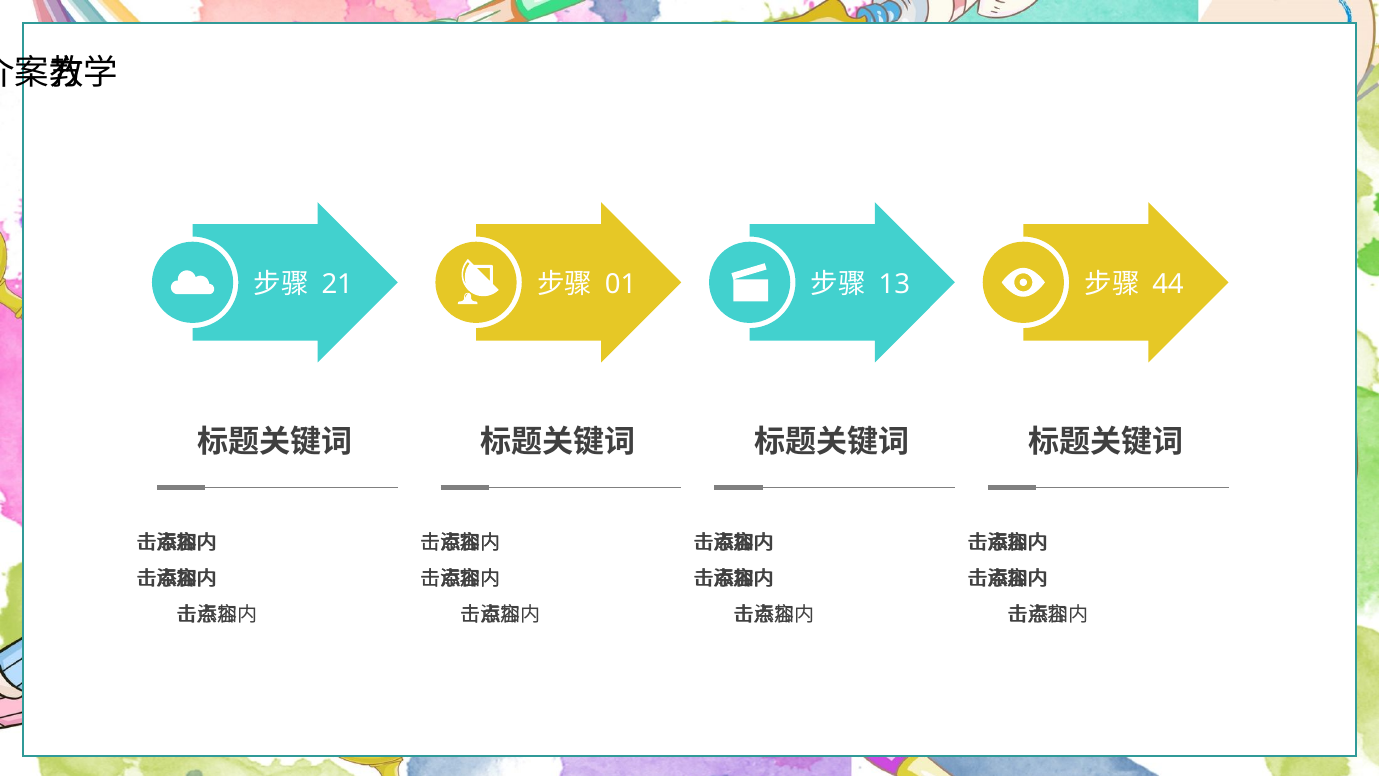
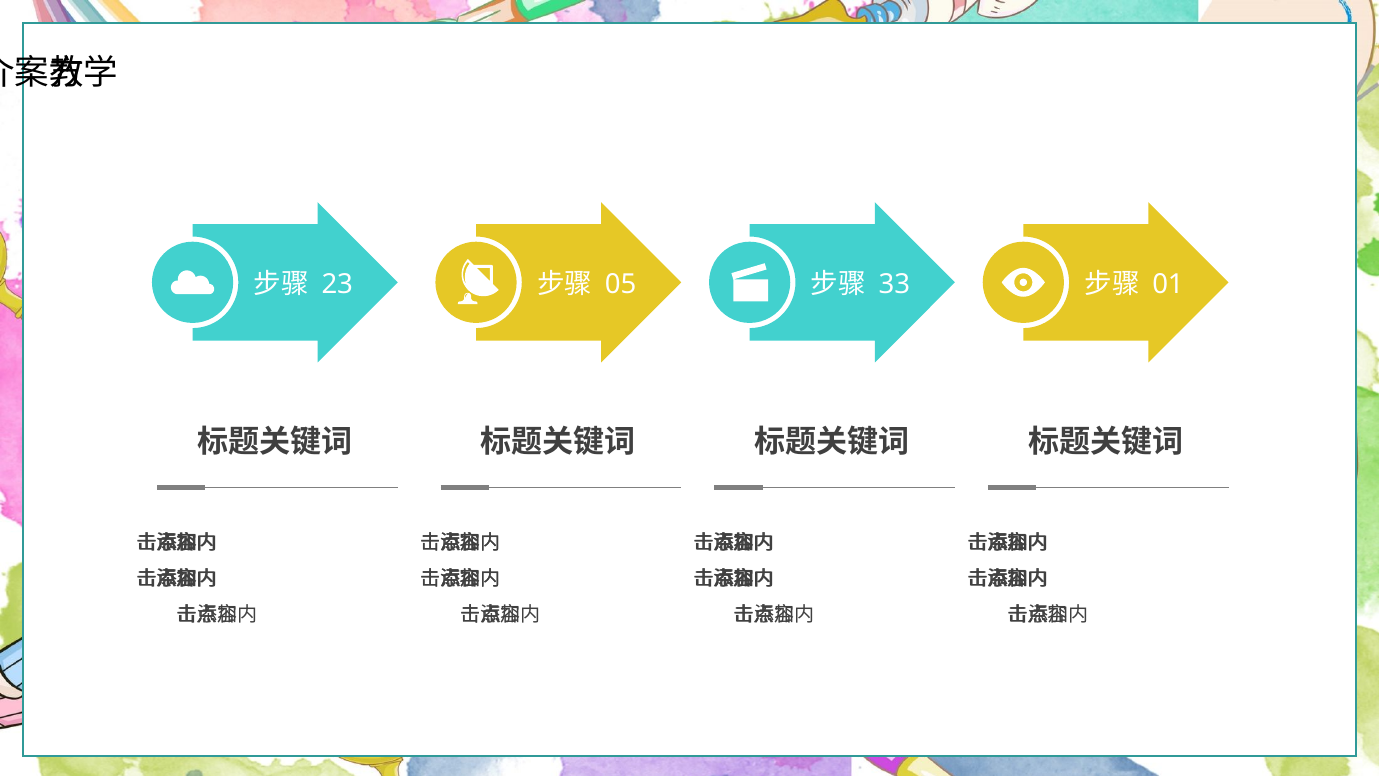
21: 21 -> 23 (337, 285)
01: 01 -> 05 (621, 285)
13: 13 -> 33 (894, 285)
44: 44 -> 01 (1168, 285)
